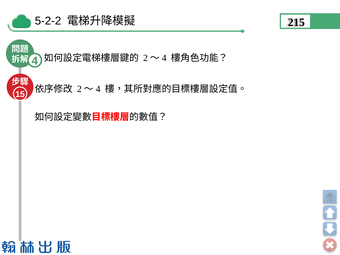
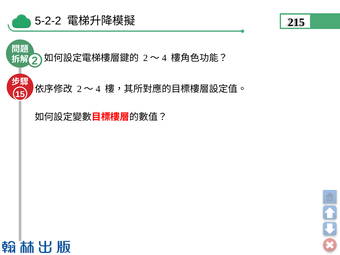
4: 4 -> 2 (35, 61)
